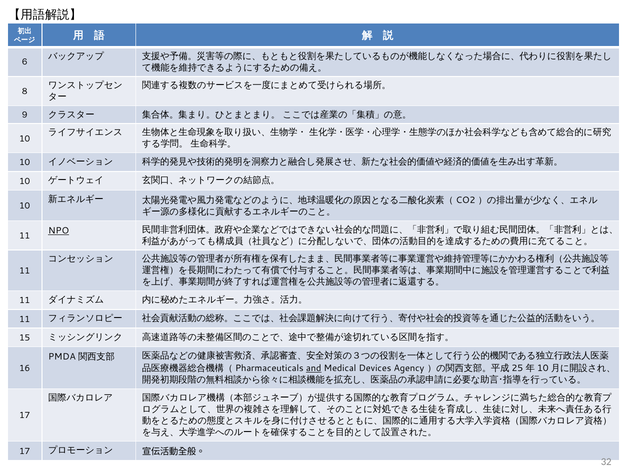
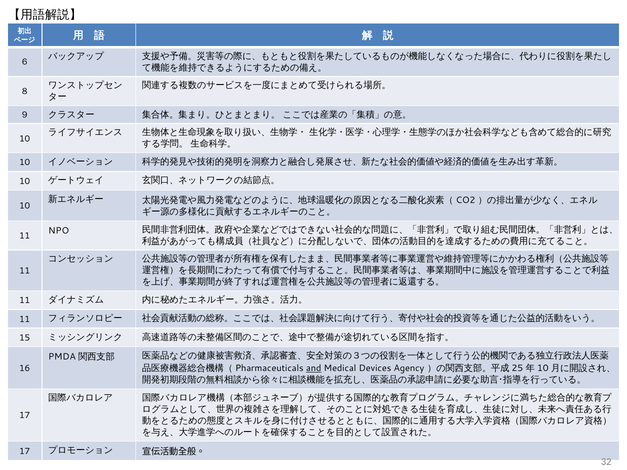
NPO underline: present -> none (59, 231)
